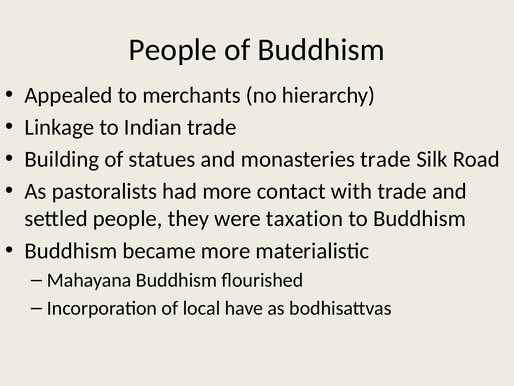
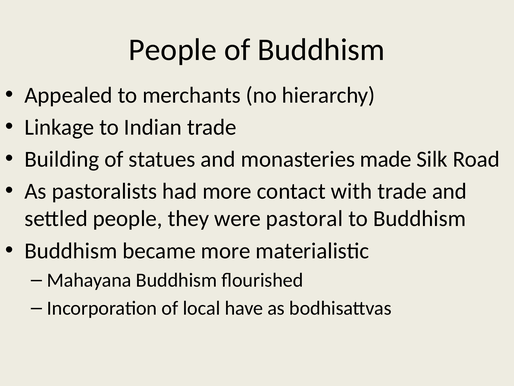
monasteries trade: trade -> made (386, 159)
taxation: taxation -> pastoral (304, 218)
